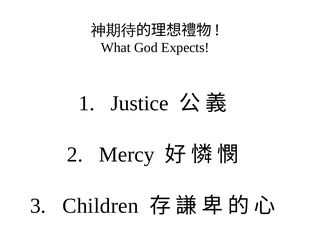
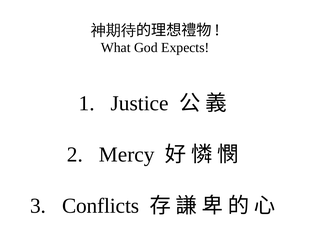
Children: Children -> Conflicts (101, 206)
